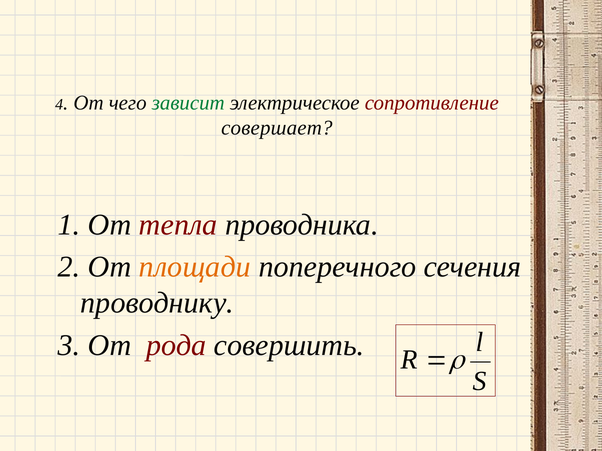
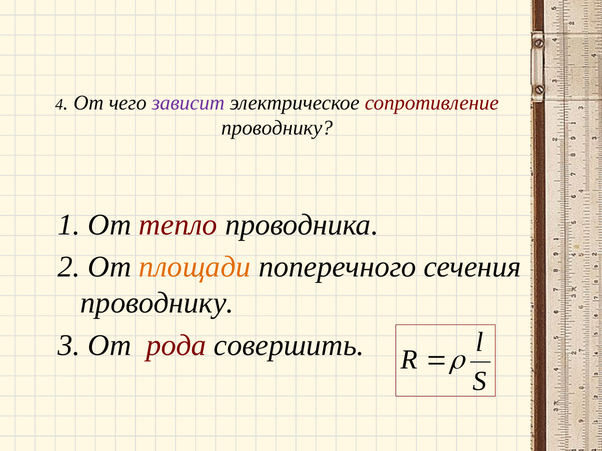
зависит colour: green -> purple (188, 103)
совершает: совершает -> проводнику (277, 128)
тепла: тепла -> тепло (178, 225)
